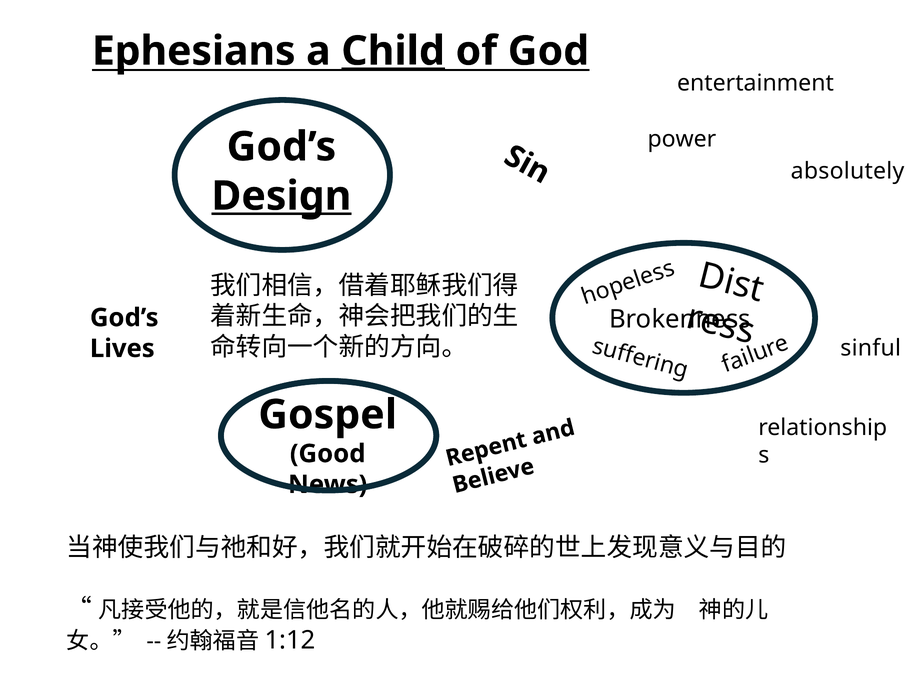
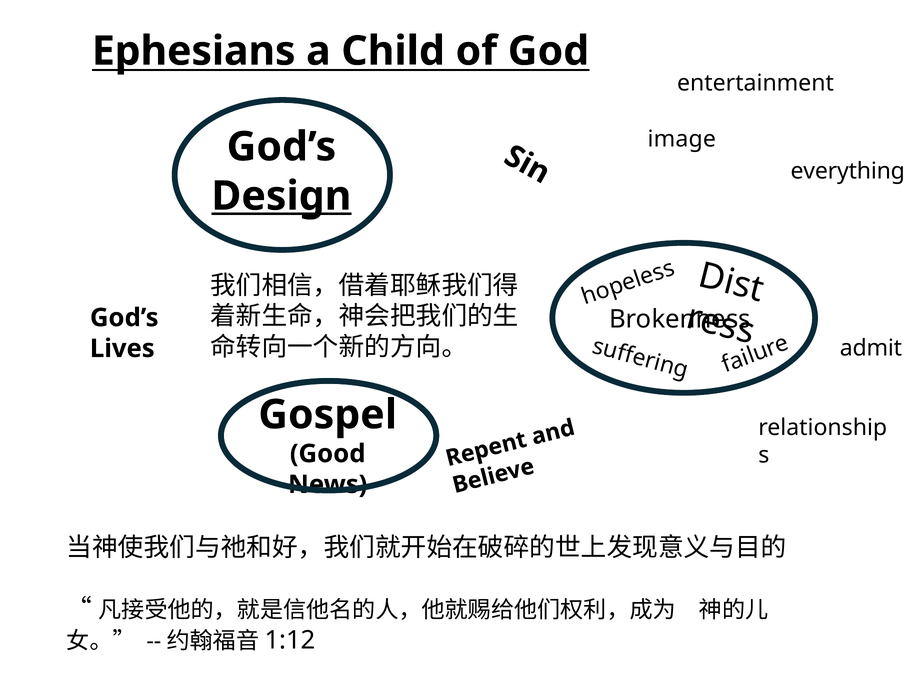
Child underline: present -> none (393, 51)
power: power -> image (682, 139)
absolutely: absolutely -> everything (848, 171)
sinful: sinful -> admit (871, 348)
